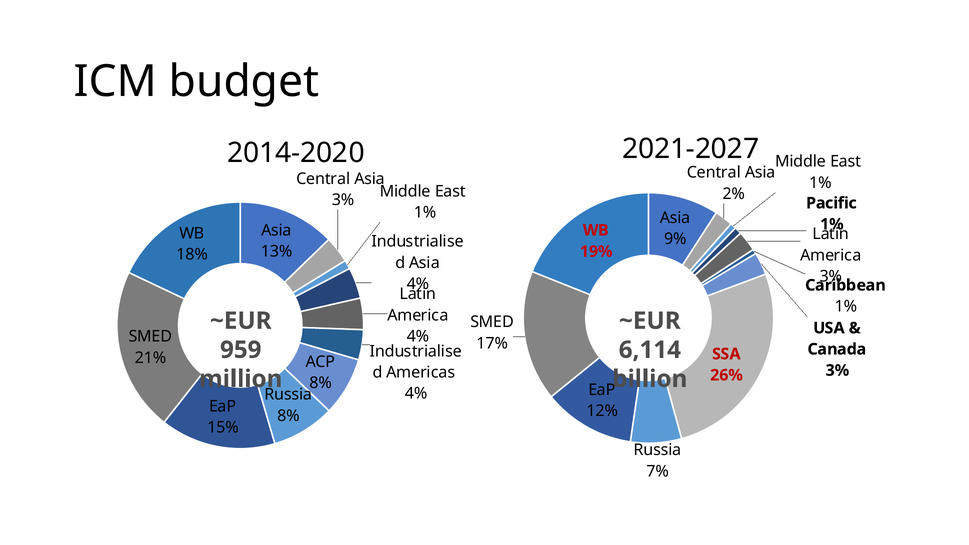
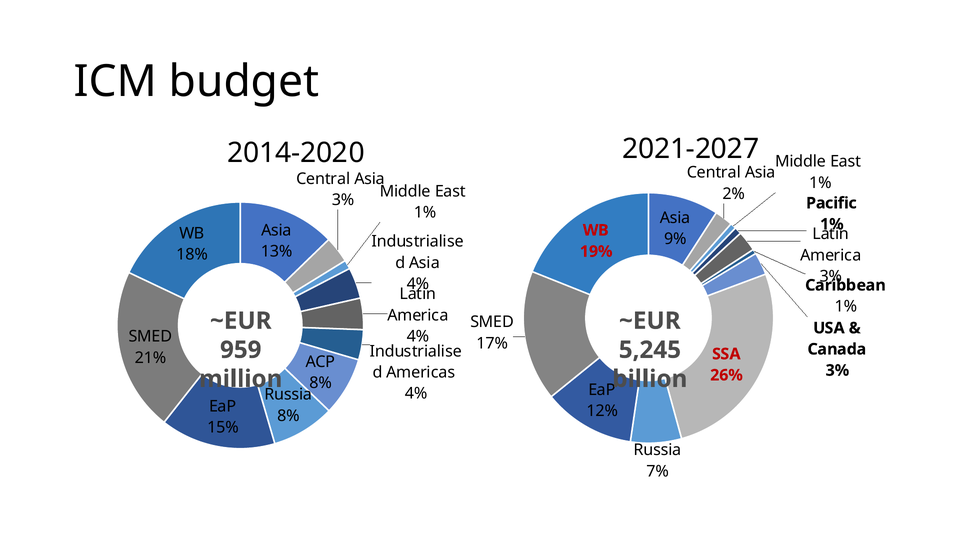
6,114: 6,114 -> 5,245 (650, 350)
